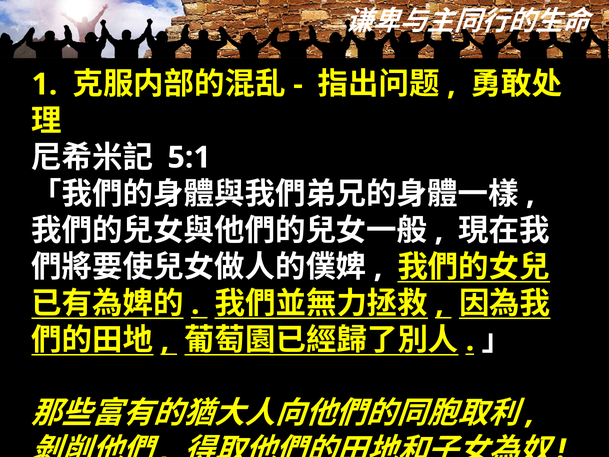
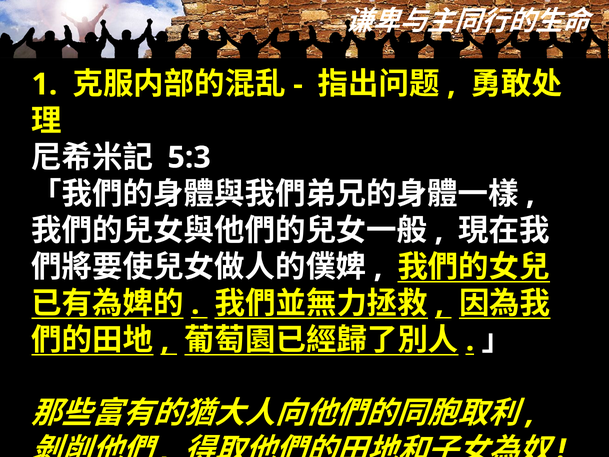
5:1: 5:1 -> 5:3 (189, 157)
